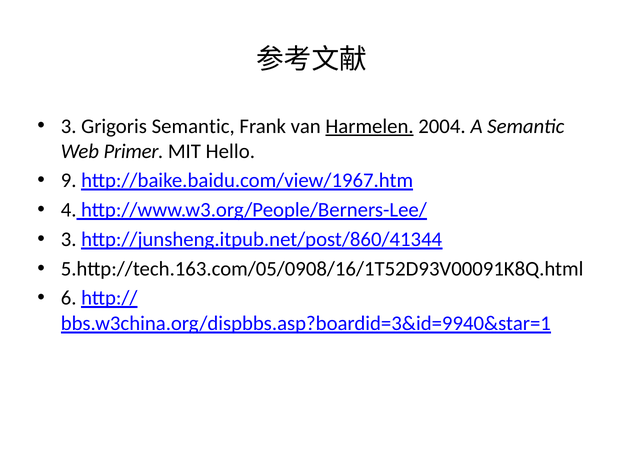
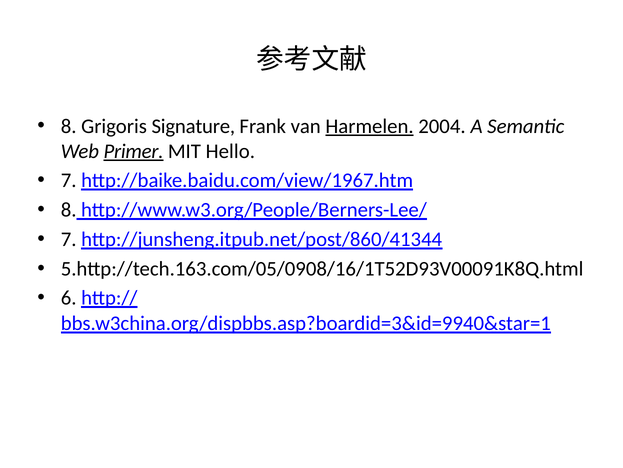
3: 3 -> 8 (69, 126)
Grigoris Semantic: Semantic -> Signature (193, 126)
Primer underline: none -> present (134, 151)
9: 9 -> 7 (69, 180)
4: 4 -> 8 (69, 210)
3: 3 -> 7 (69, 239)
